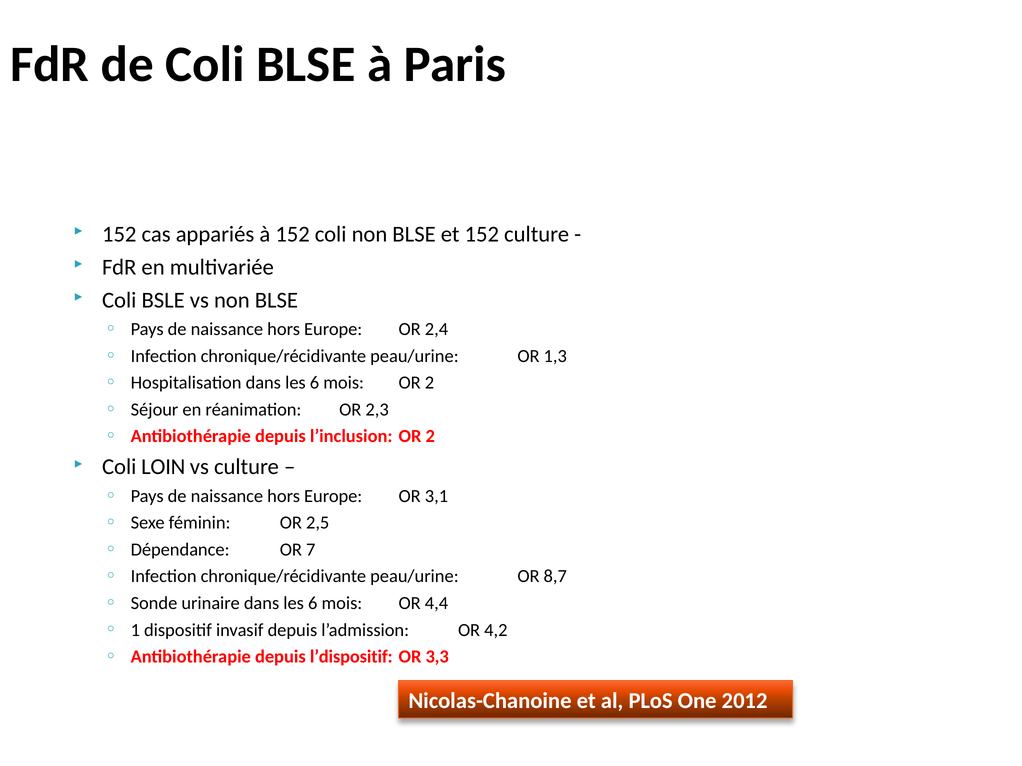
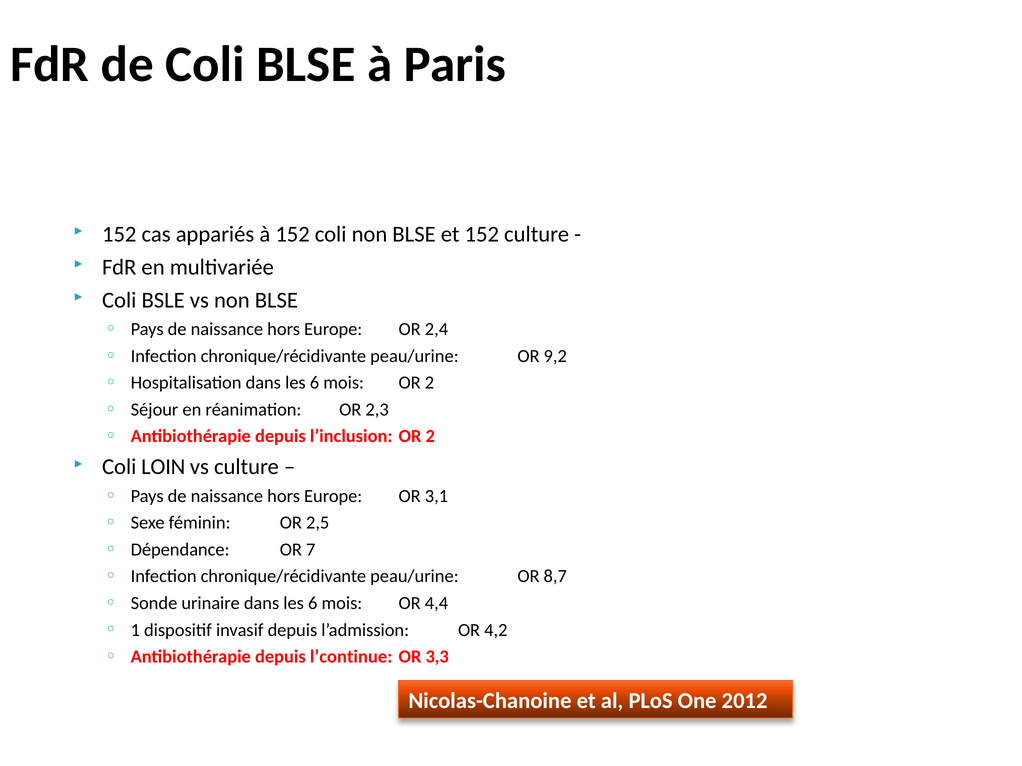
1,3: 1,3 -> 9,2 (555, 356)
l’dispositif: l’dispositif -> l’continue (351, 657)
